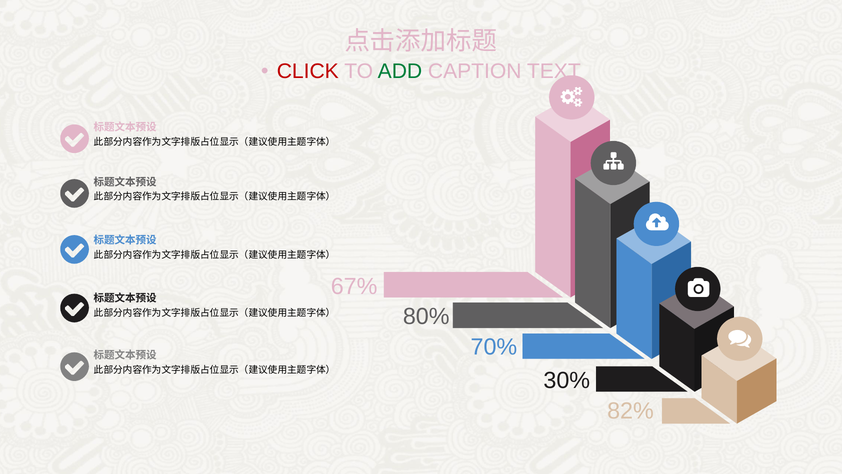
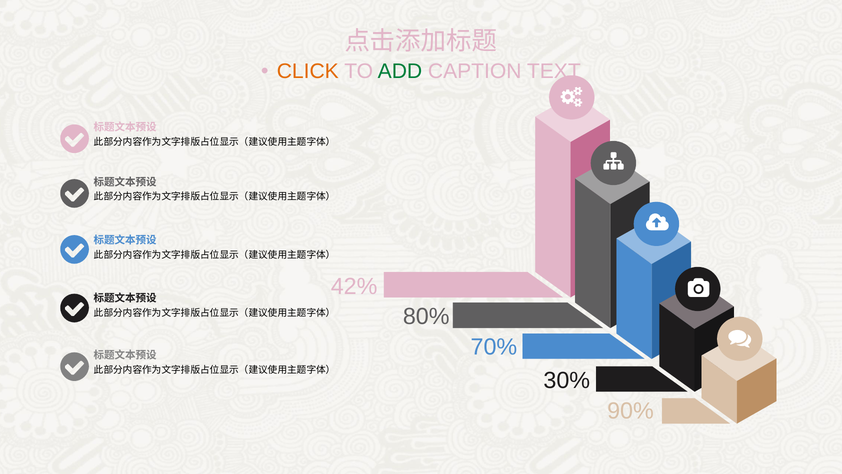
CLICK colour: red -> orange (308, 71)
67%: 67% -> 42% (354, 286)
82%: 82% -> 90% (630, 411)
